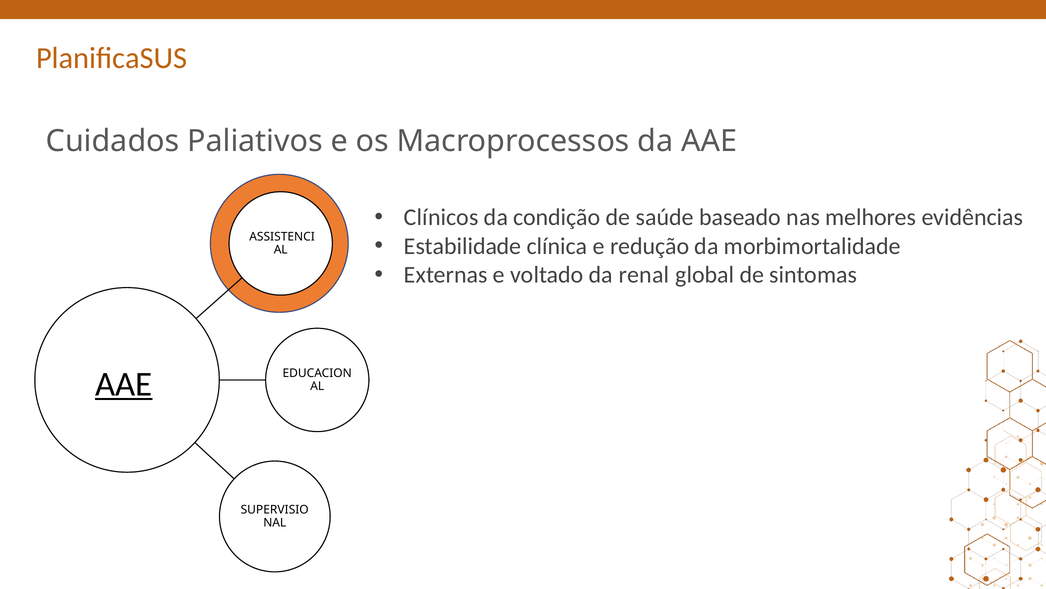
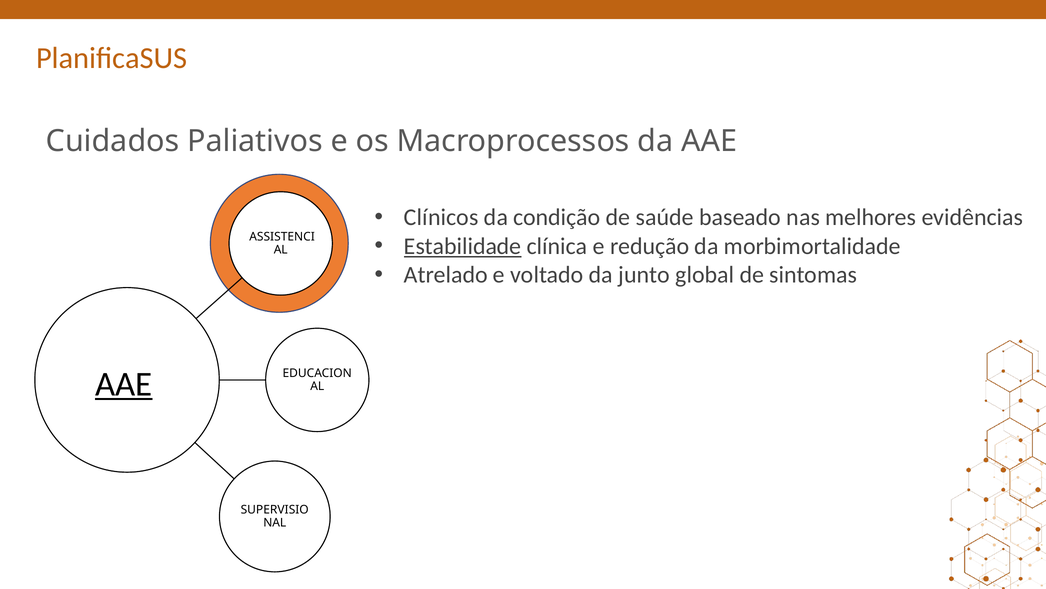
Estabilidade underline: none -> present (463, 246)
Externas: Externas -> Atrelado (446, 275)
renal: renal -> junto (644, 275)
